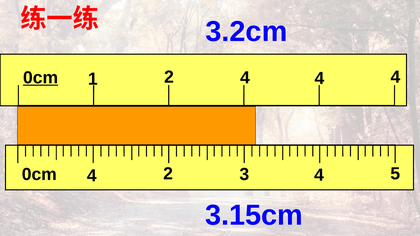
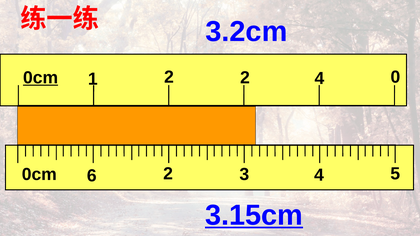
2 4: 4 -> 2 (245, 78)
4: 4 -> 0 (395, 77)
0cm 4: 4 -> 6 (92, 176)
3.15cm underline: none -> present (254, 215)
